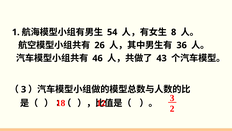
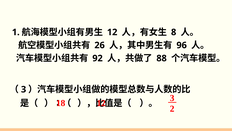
54: 54 -> 12 (112, 32)
36: 36 -> 96 (182, 45)
46: 46 -> 92 (98, 58)
43: 43 -> 88 (162, 58)
